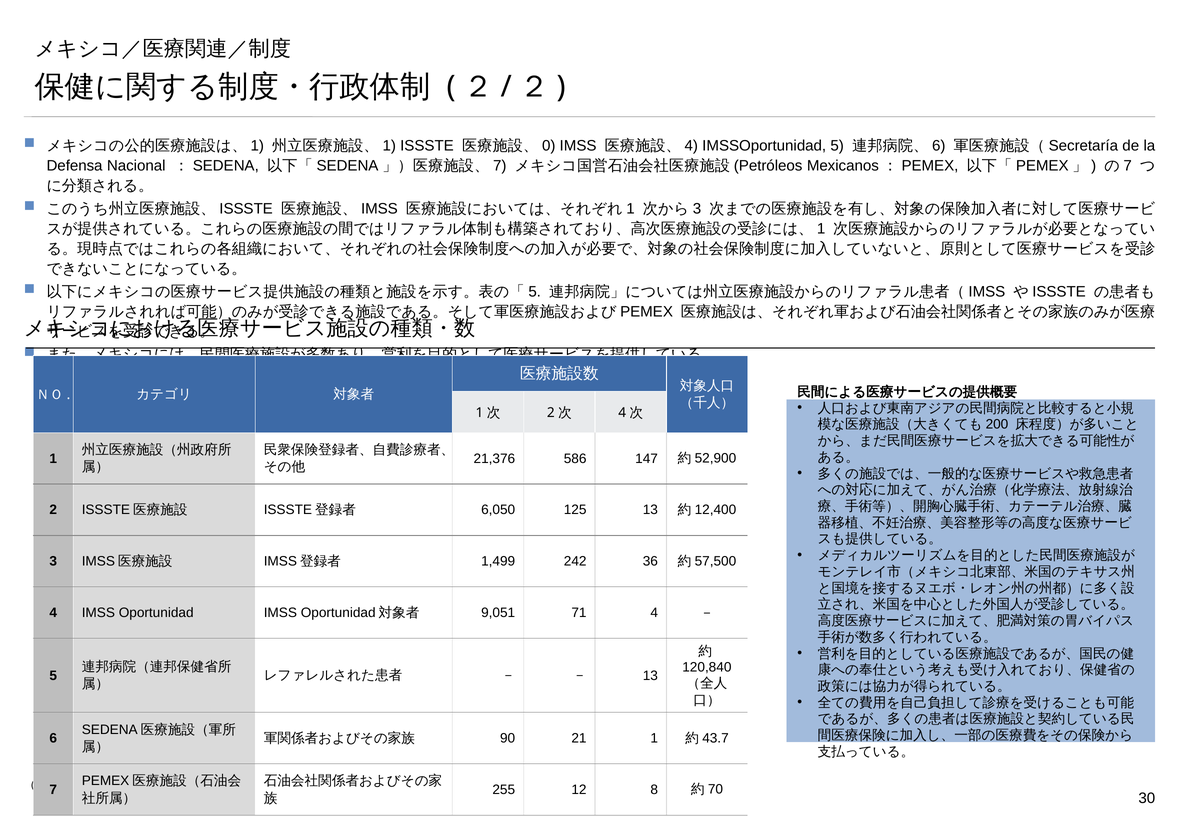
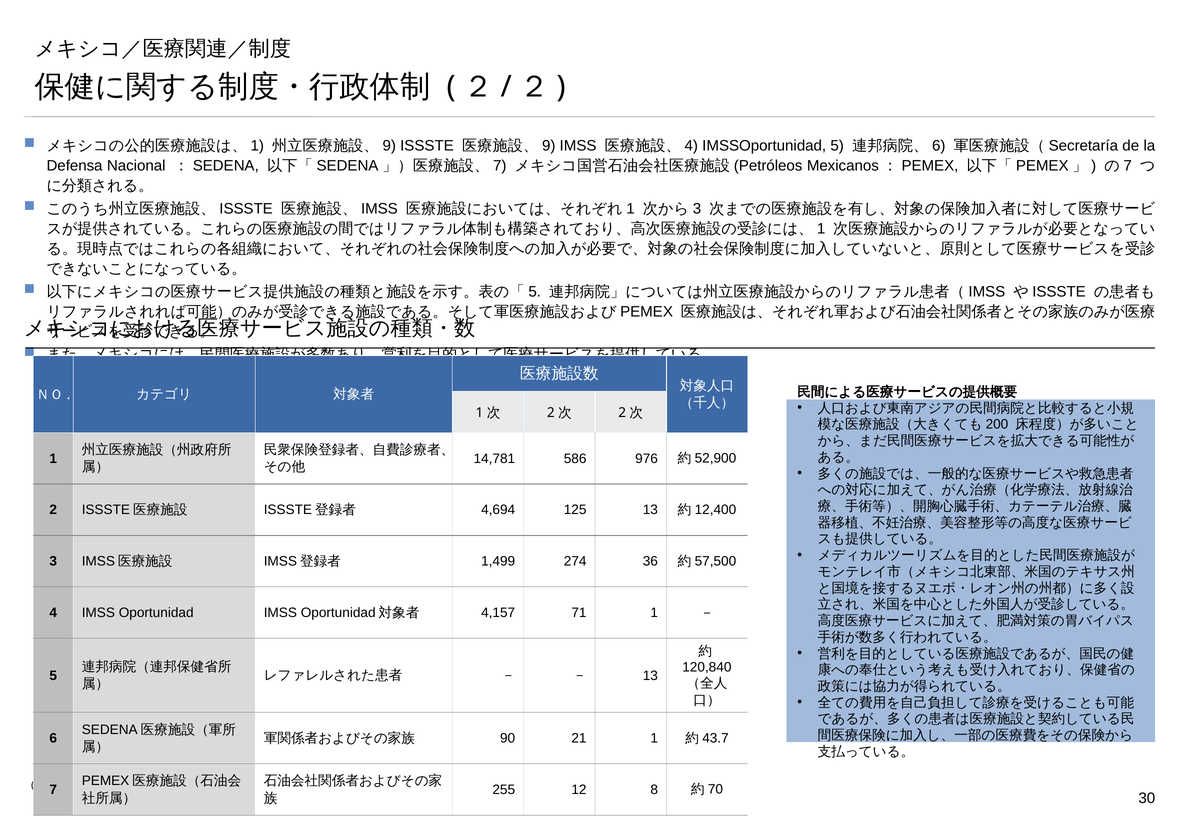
1: 1 -> 9 (389, 146)
0: 0 -> 9 (549, 146)
4: 4 -> 2 (622, 413)
21,376: 21,376 -> 14,781 (494, 459)
147: 147 -> 976 (647, 459)
6,050: 6,050 -> 4,694 (498, 510)
242: 242 -> 274 (575, 562)
9,051: 9,051 -> 4,157 (498, 613)
71 4: 4 -> 1 (654, 613)
